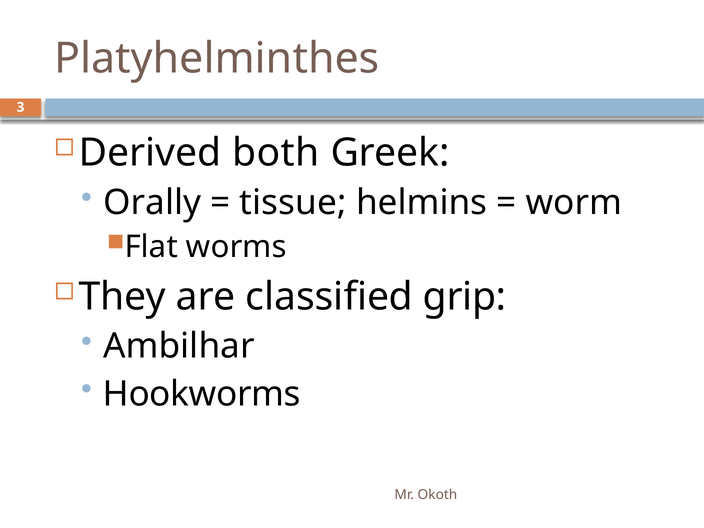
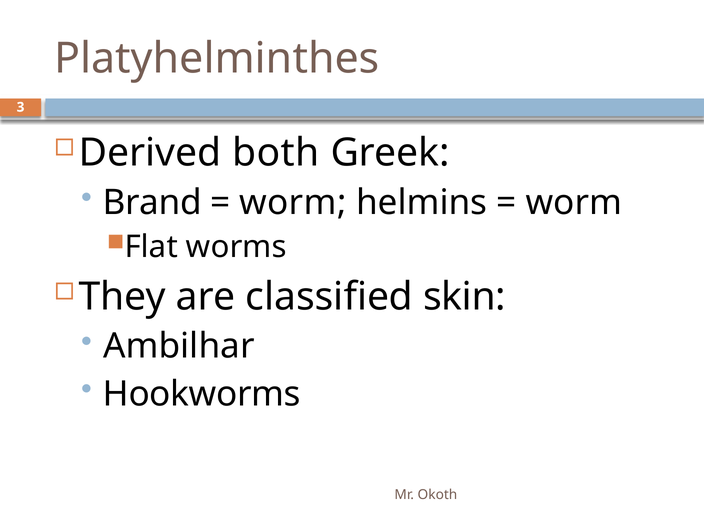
Orally: Orally -> Brand (152, 203)
tissue: tissue -> worm (293, 203)
grip: grip -> skin (465, 297)
